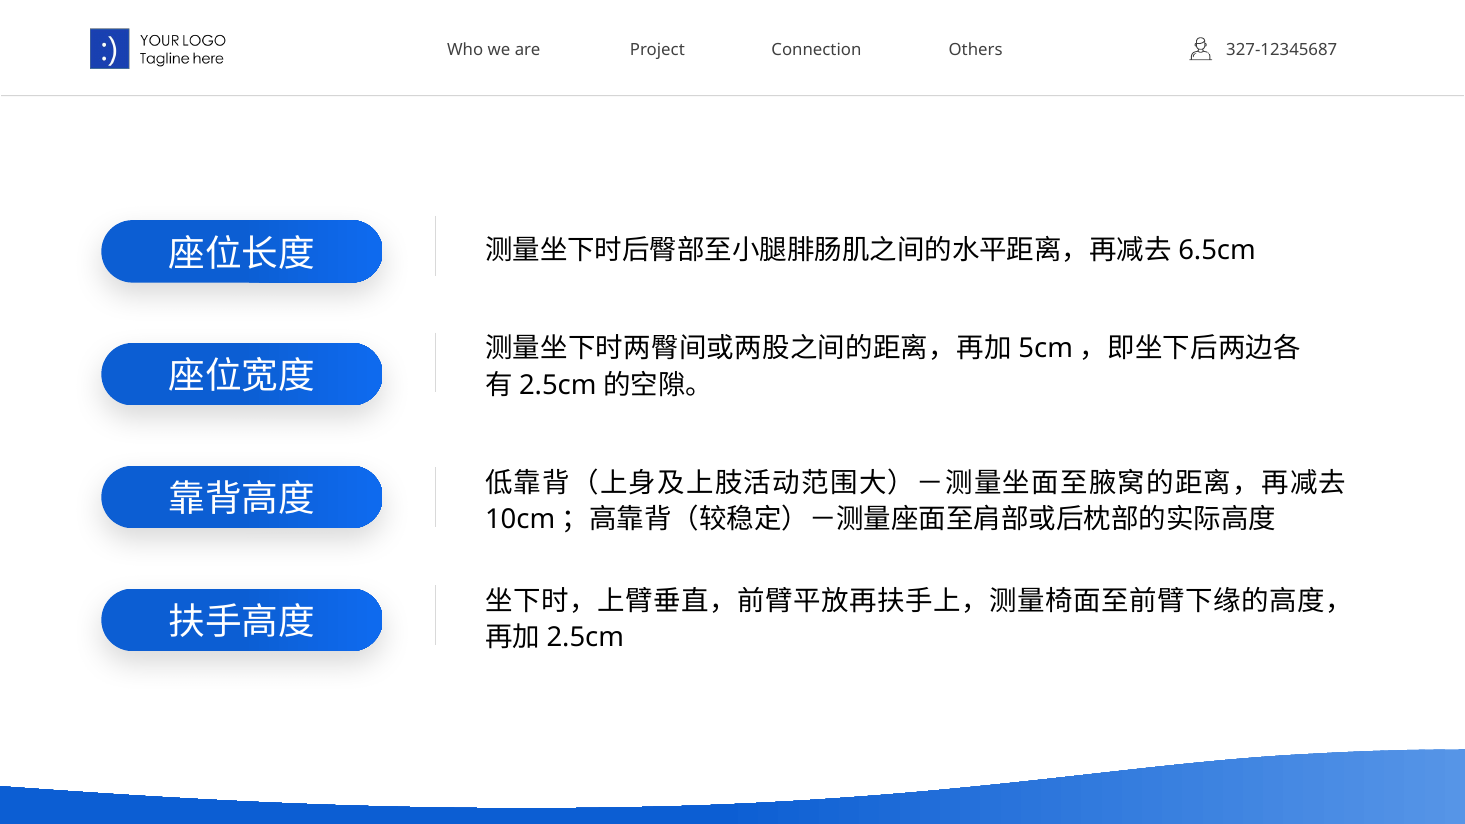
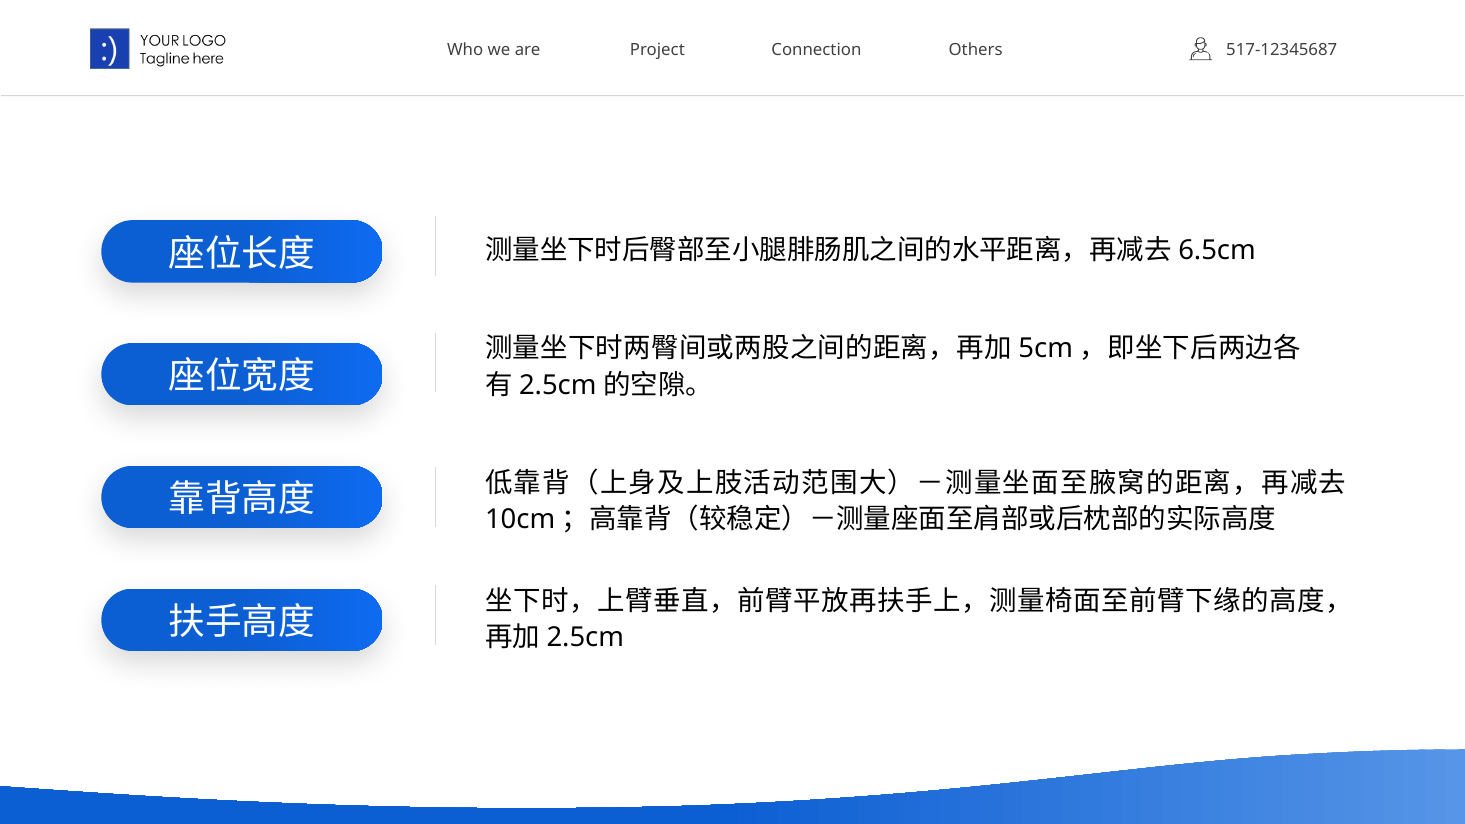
327-12345687: 327-12345687 -> 517-12345687 (1282, 50)
